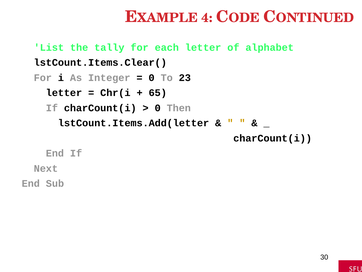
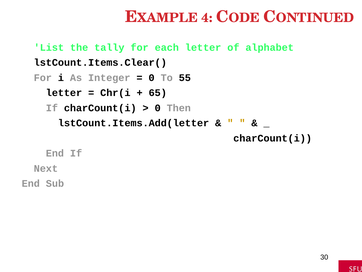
23: 23 -> 55 (185, 78)
